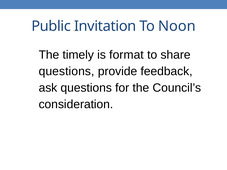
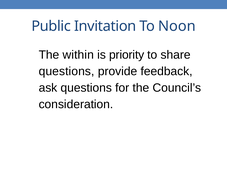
timely: timely -> within (78, 55)
format: format -> priority (127, 55)
